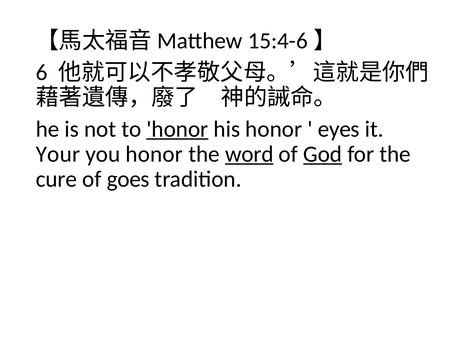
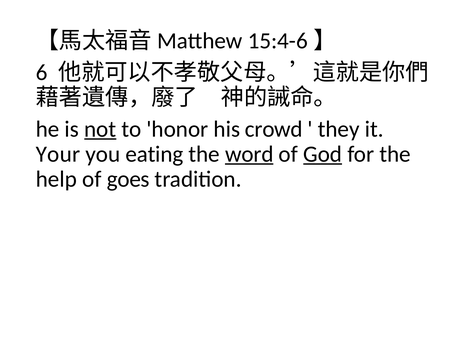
not underline: none -> present (100, 129)
honor underline: present -> none (177, 129)
his honor: honor -> crowd (274, 129)
eyes: eyes -> they (339, 129)
you honor: honor -> eating (154, 154)
cure: cure -> help (56, 179)
